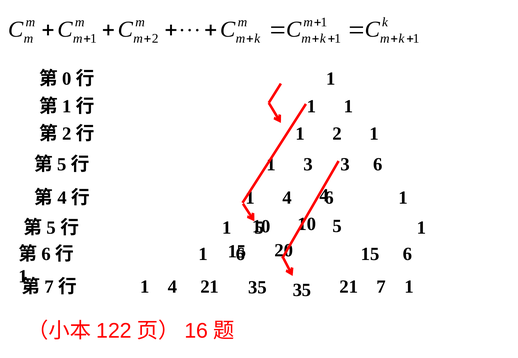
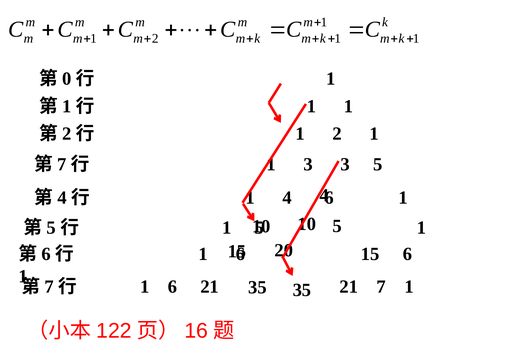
5: 5 -> 7 (62, 165)
3 6: 6 -> 5 (378, 165)
4: 4 -> 6 (173, 287)
